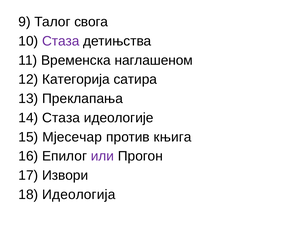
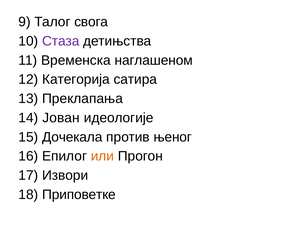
14 Стаза: Стаза -> Јован (61, 118)
Мјесечар: Мјесечар -> Дочекала (72, 137)
књига: књига -> њеног (173, 137)
или colour: purple -> orange (102, 156)
Идеологија: Идеологија -> Приповетке (79, 195)
